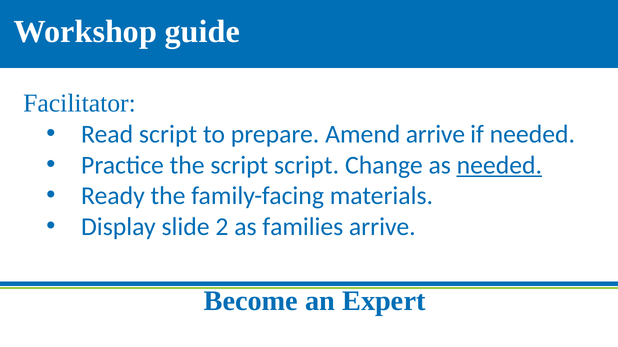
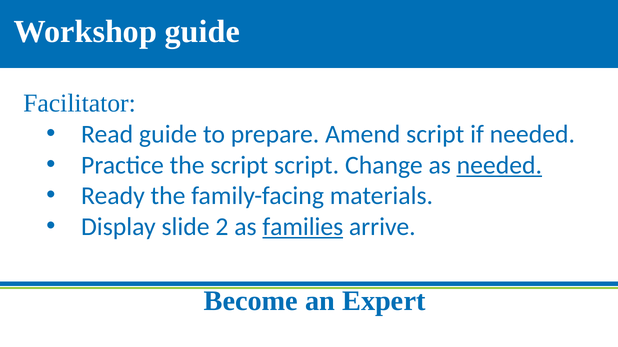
Read script: script -> guide (168, 134)
Amend arrive: arrive -> script (435, 134)
families underline: none -> present (303, 227)
